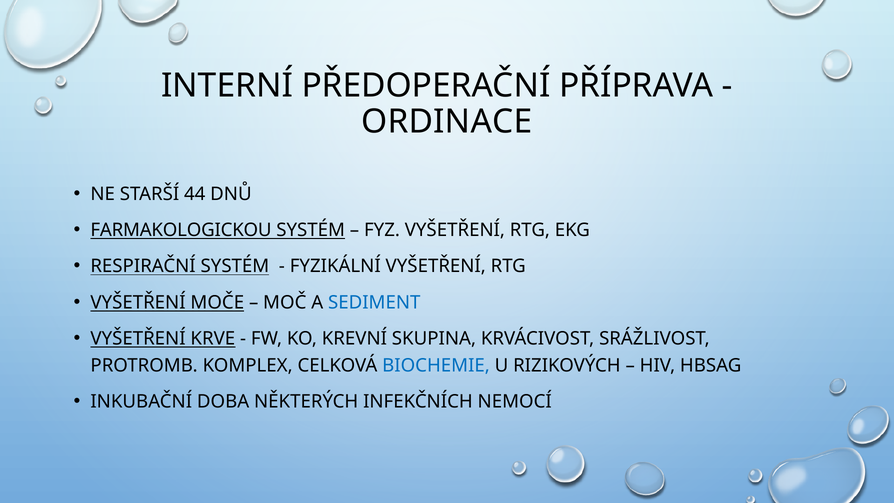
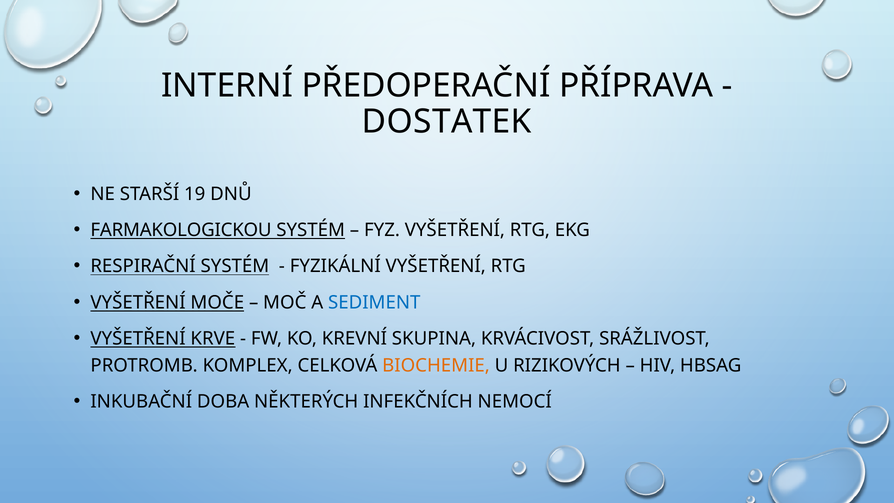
ORDINACE: ORDINACE -> DOSTATEK (447, 122)
44: 44 -> 19 (195, 194)
BIOCHEMIE colour: blue -> orange (436, 365)
